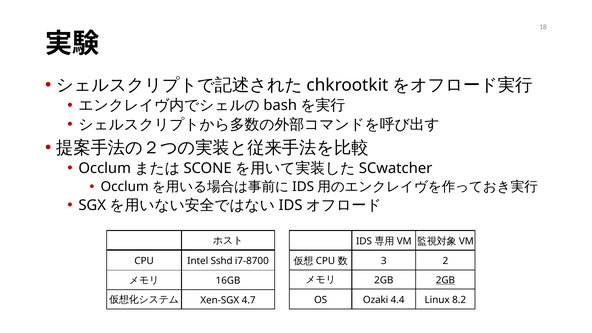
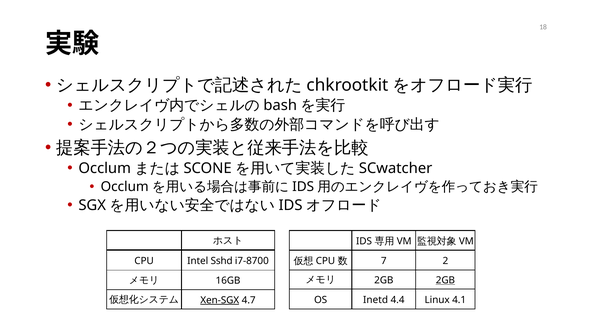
3: 3 -> 7 (384, 261)
Xen-SGX underline: none -> present (220, 300)
Ozaki: Ozaki -> Inetd (376, 300)
8.2: 8.2 -> 4.1 (459, 300)
